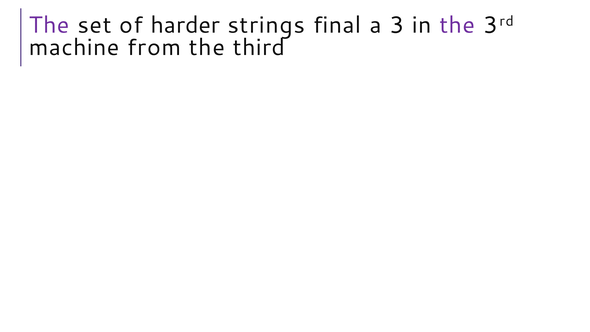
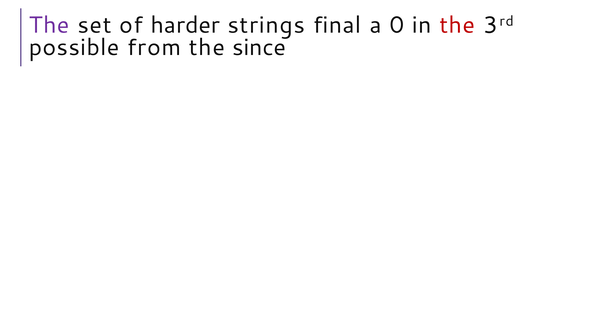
3: 3 -> 0 (397, 25)
the colour: purple -> red (457, 25)
machine: machine -> possible (74, 48)
third: third -> since (259, 48)
